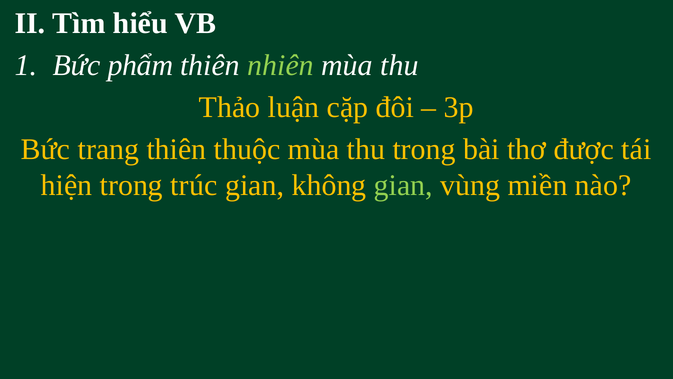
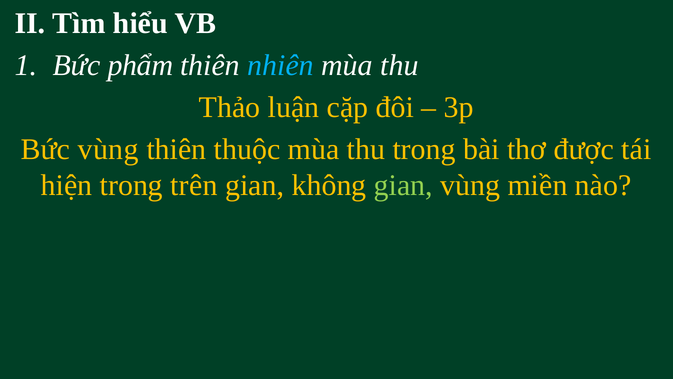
nhiên colour: light green -> light blue (281, 65)
Bức trang: trang -> vùng (108, 149)
trúc: trúc -> trên (194, 185)
